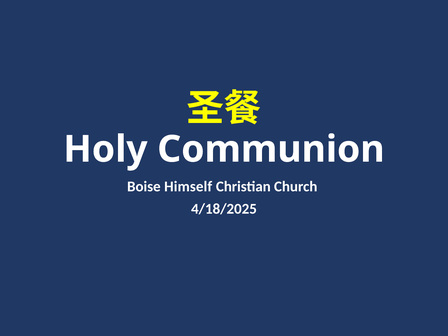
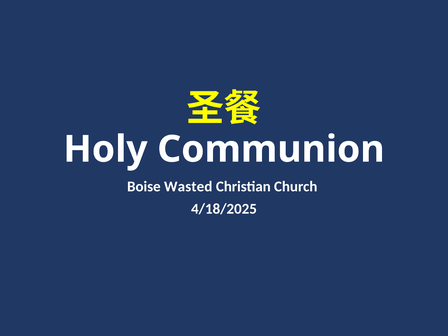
Himself: Himself -> Wasted (188, 187)
